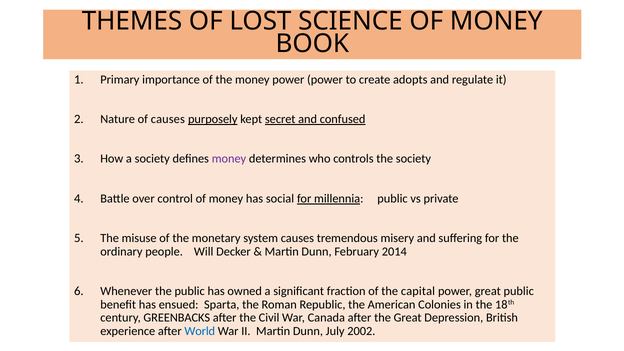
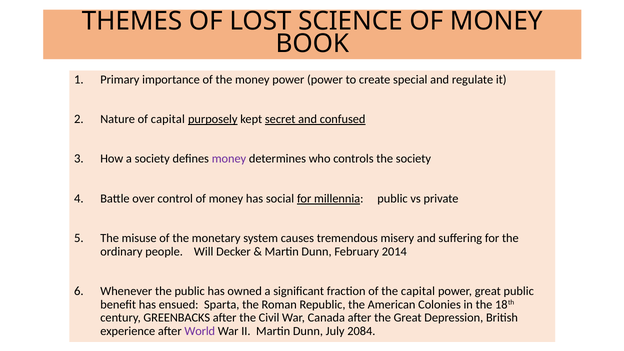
adopts: adopts -> special (410, 80)
of causes: causes -> capital (168, 119)
World colour: blue -> purple (200, 331)
2002: 2002 -> 2084 (361, 331)
